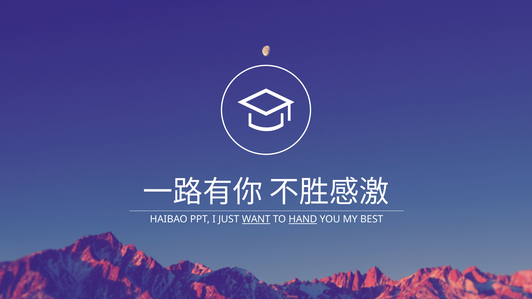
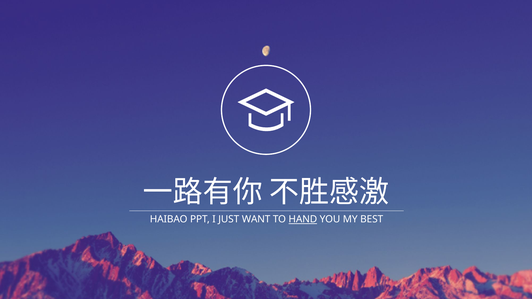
WANT underline: present -> none (256, 219)
